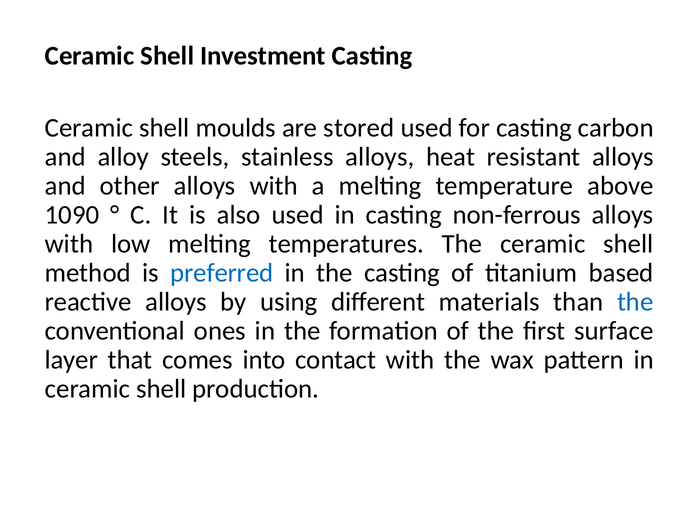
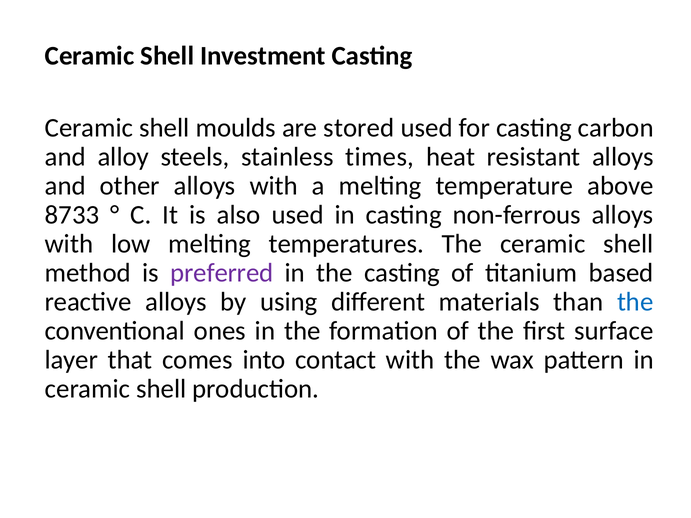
stainless alloys: alloys -> times (380, 157)
1090: 1090 -> 8733 (72, 215)
preferred colour: blue -> purple (222, 273)
